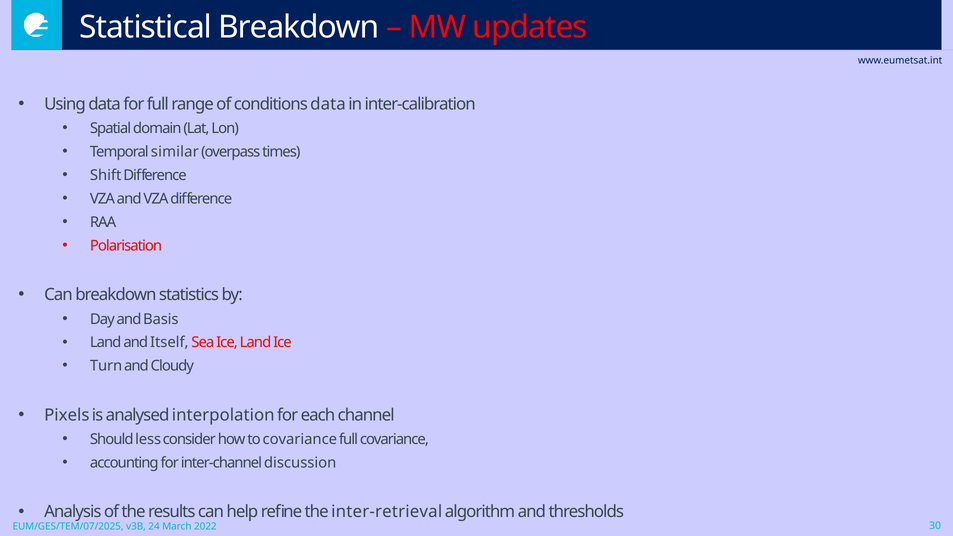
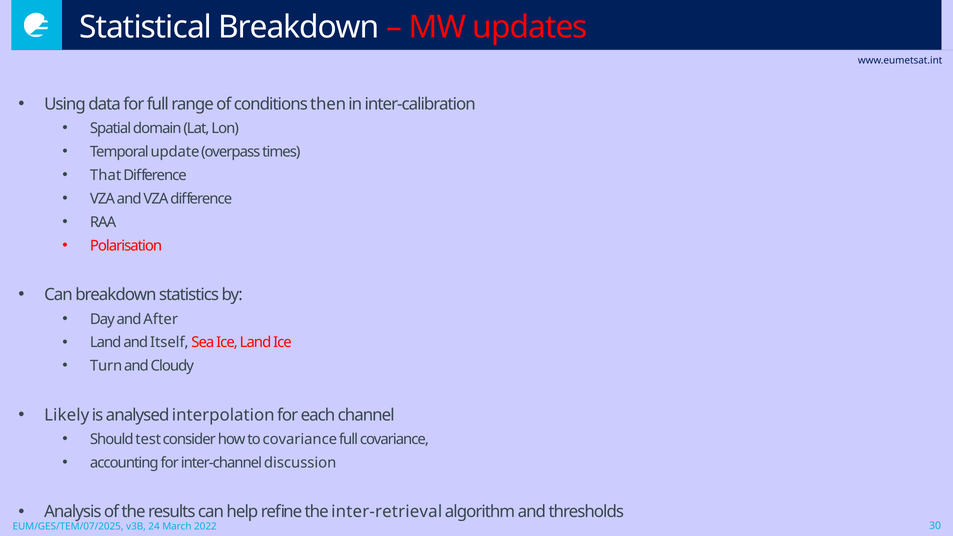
conditions data: data -> then (328, 104)
similar: similar -> update (175, 152)
Shift: Shift -> That (106, 175)
Basis: Basis -> After (161, 319)
Pixels: Pixels -> Likely (67, 415)
less: less -> test (148, 440)
